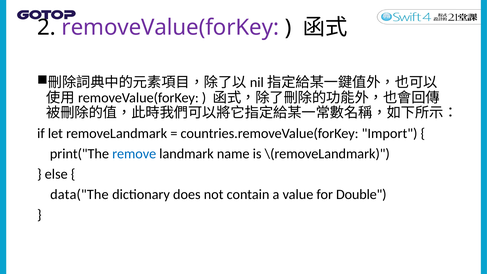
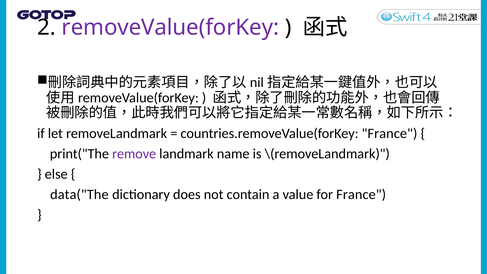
countries.removeValue(forKey Import: Import -> France (390, 133)
remove colour: blue -> purple (134, 154)
for Double: Double -> France (361, 195)
